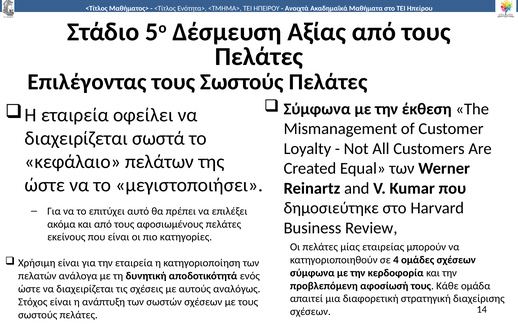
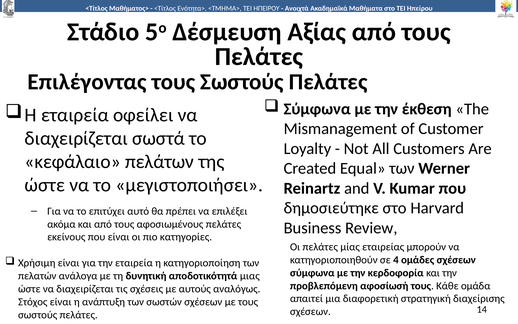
ενός: ενός -> μιας (250, 276)
